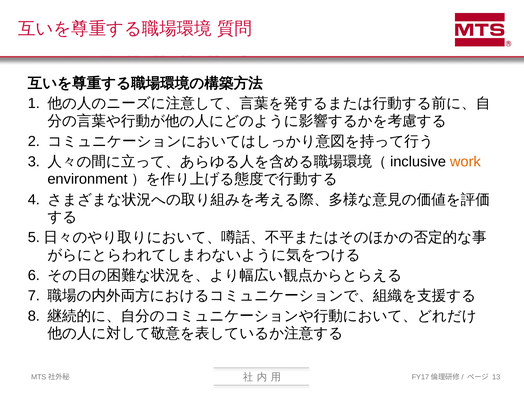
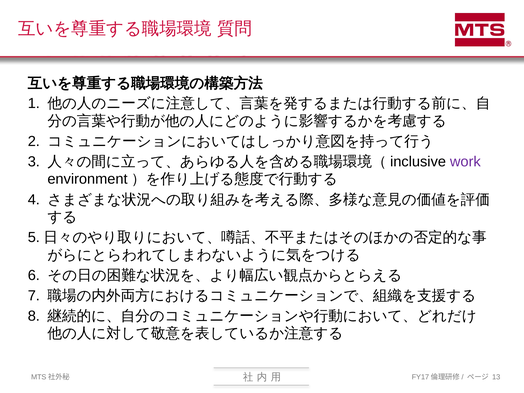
work colour: orange -> purple (465, 162)
